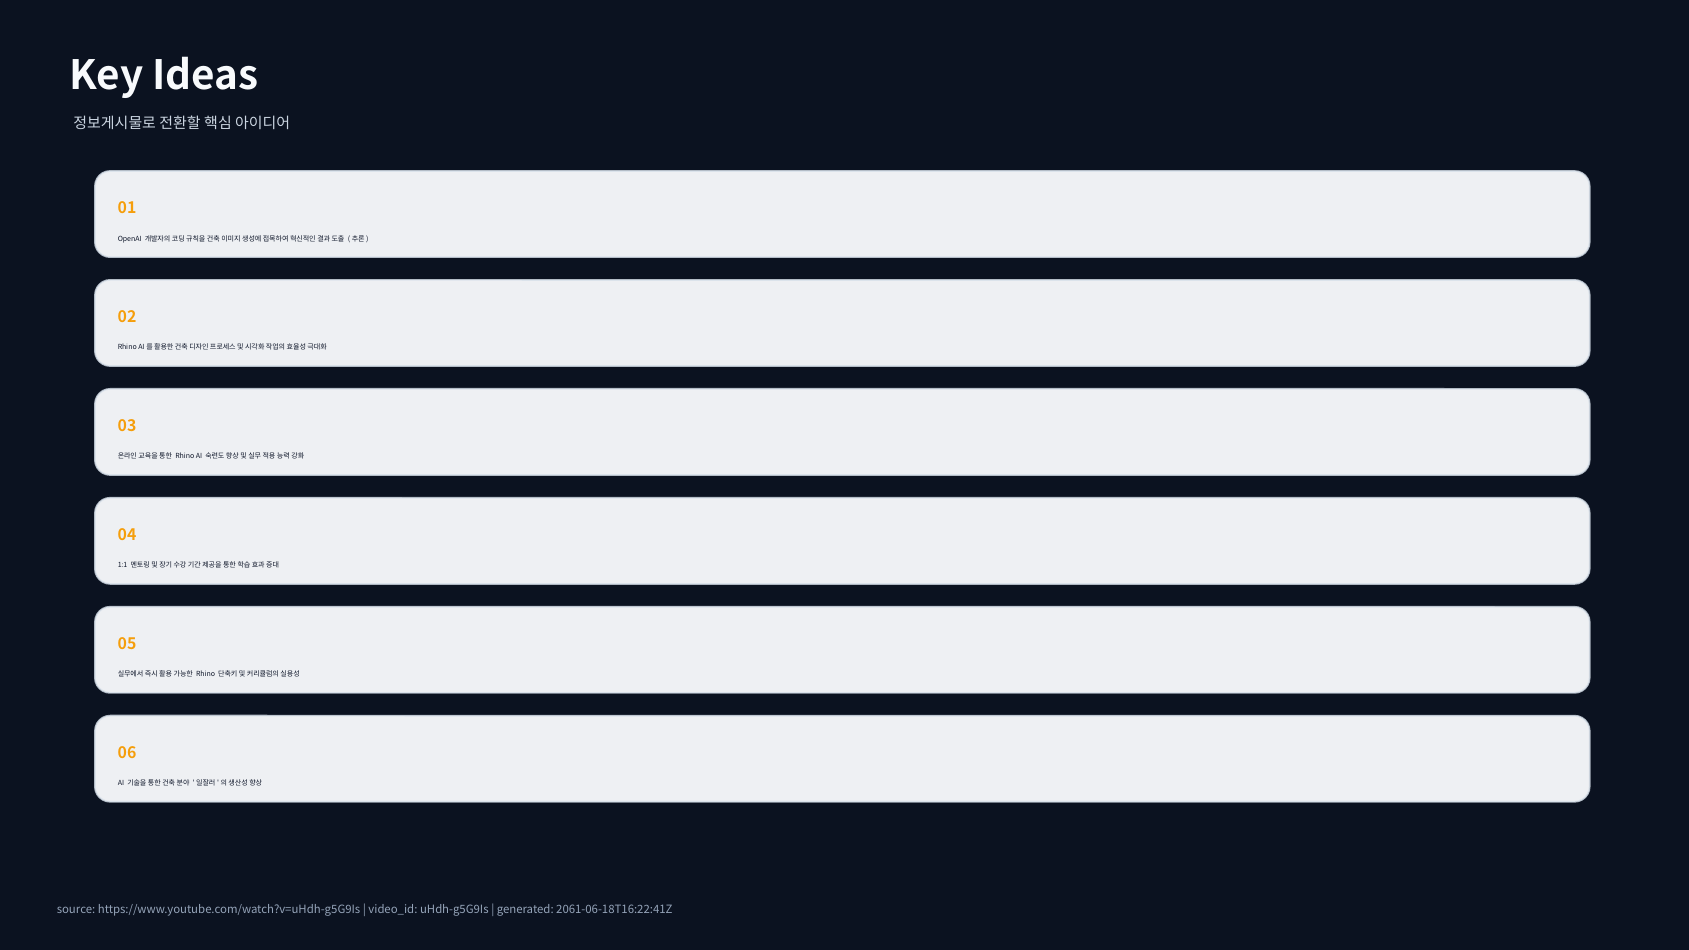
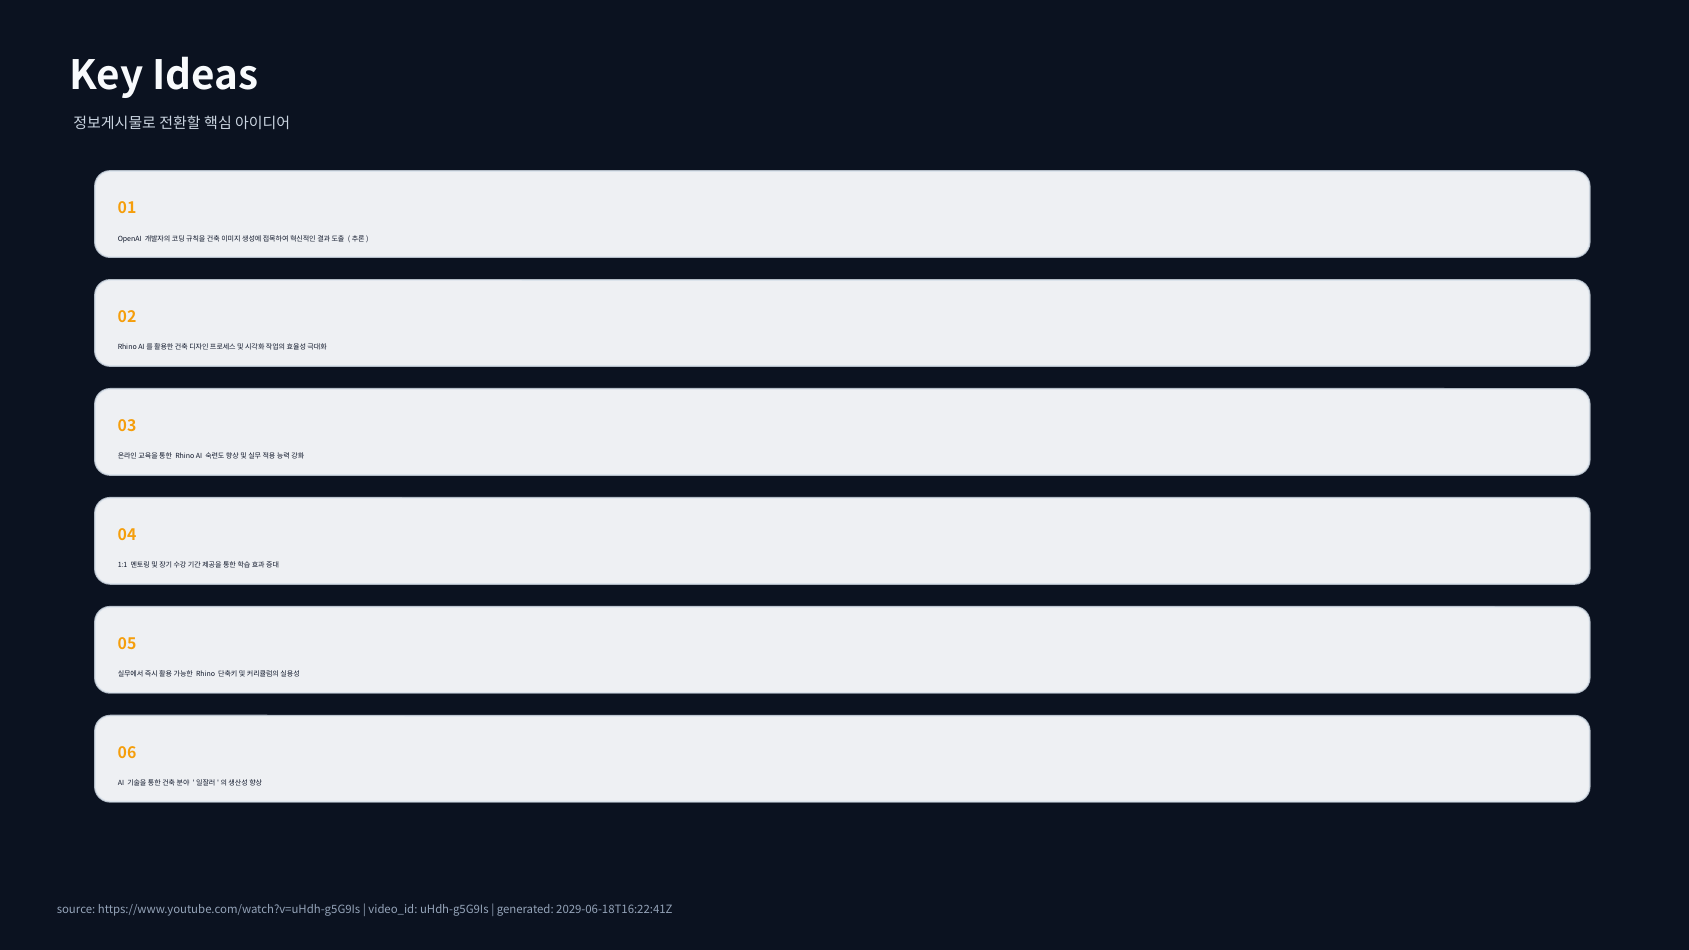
2061-06-18T16:22:41Z: 2061-06-18T16:22:41Z -> 2029-06-18T16:22:41Z (614, 910)
